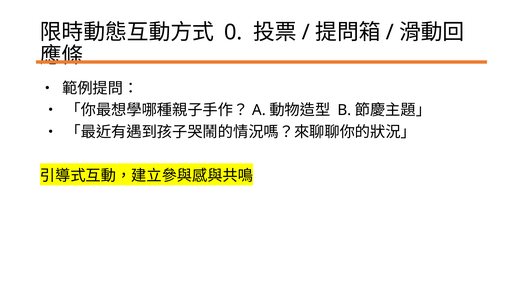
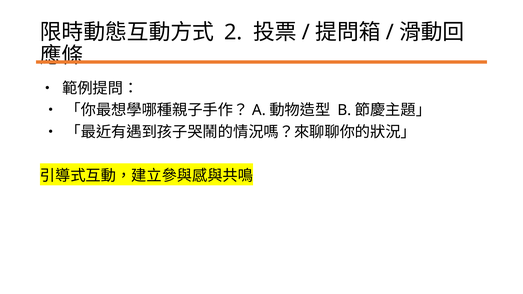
0: 0 -> 2 (233, 32)
